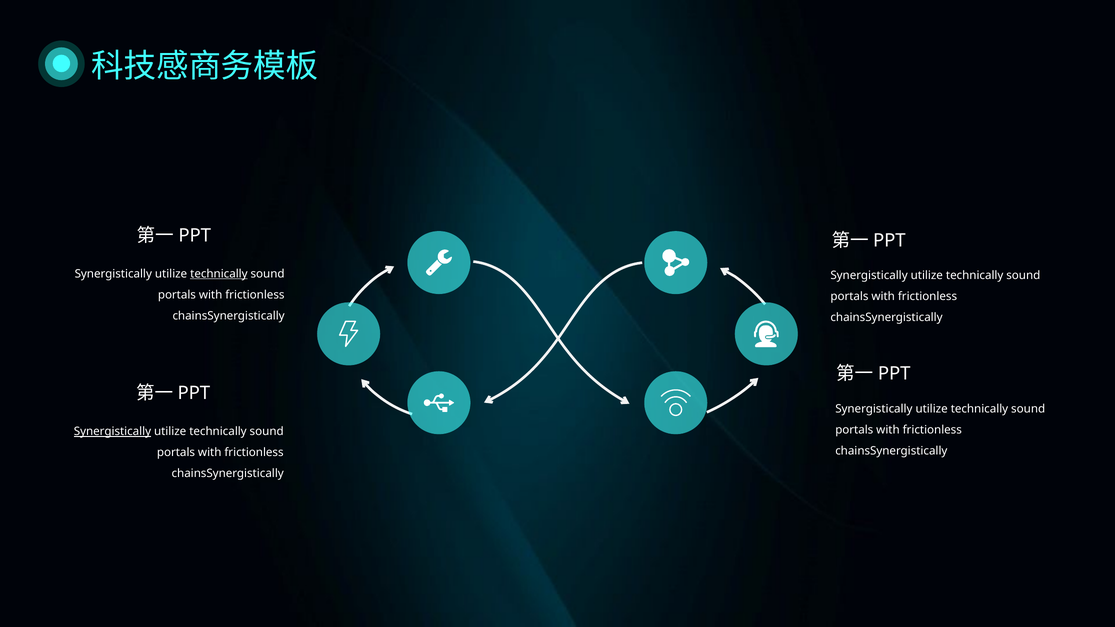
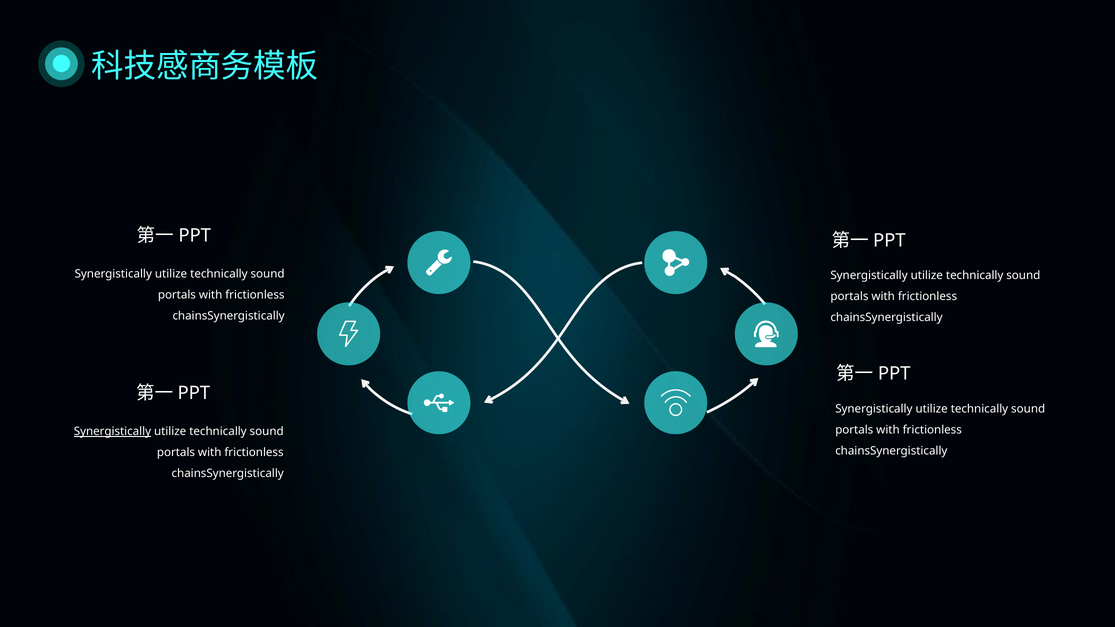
technically underline: present -> none (219, 274)
